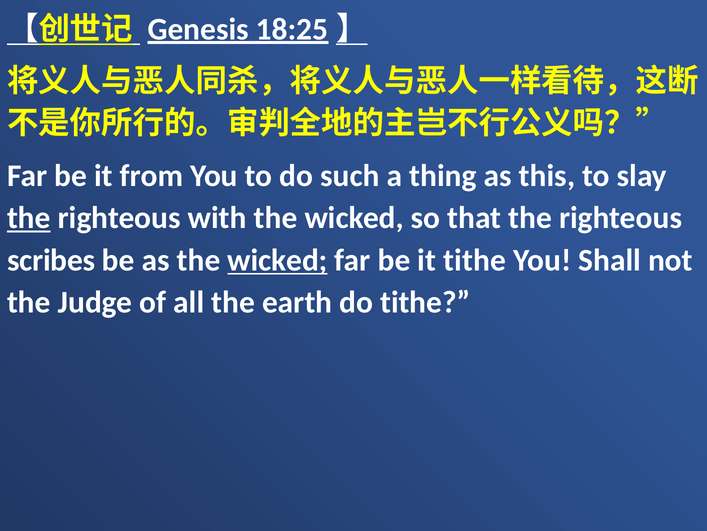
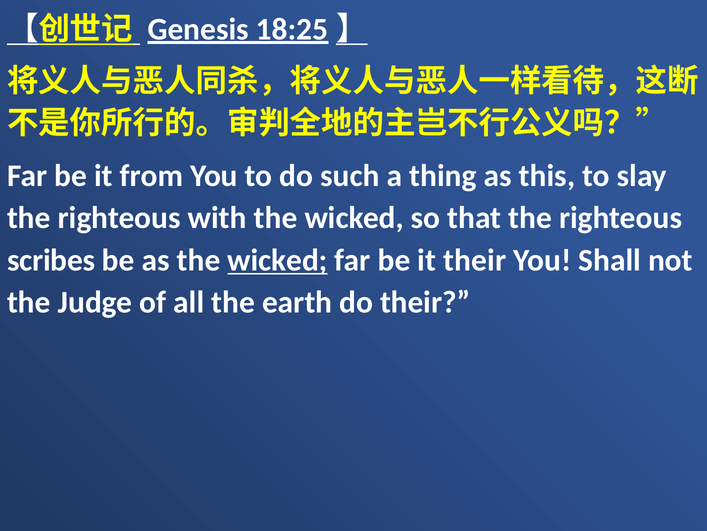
the underline: present -> none (29, 218)
it tithe: tithe -> their (475, 260)
do tithe: tithe -> their (425, 302)
